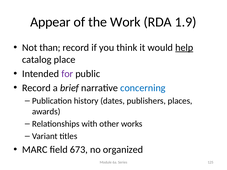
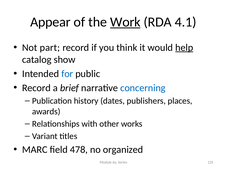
Work underline: none -> present (125, 22)
1.9: 1.9 -> 4.1 (186, 22)
than: than -> part (50, 48)
place: place -> show (65, 60)
for colour: purple -> blue (67, 74)
673: 673 -> 478 (79, 150)
